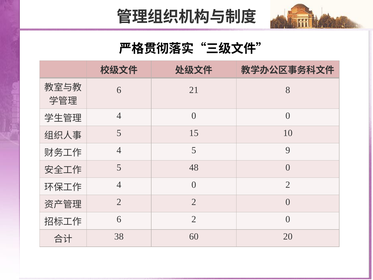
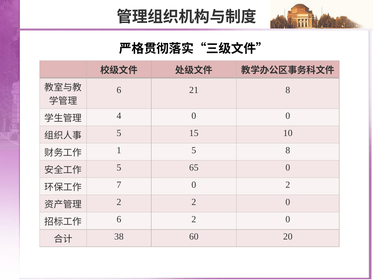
4: 4 -> 1 (119, 150)
5 9: 9 -> 8 (288, 150)
48: 48 -> 65 (194, 167)
4: 4 -> 7 (119, 185)
